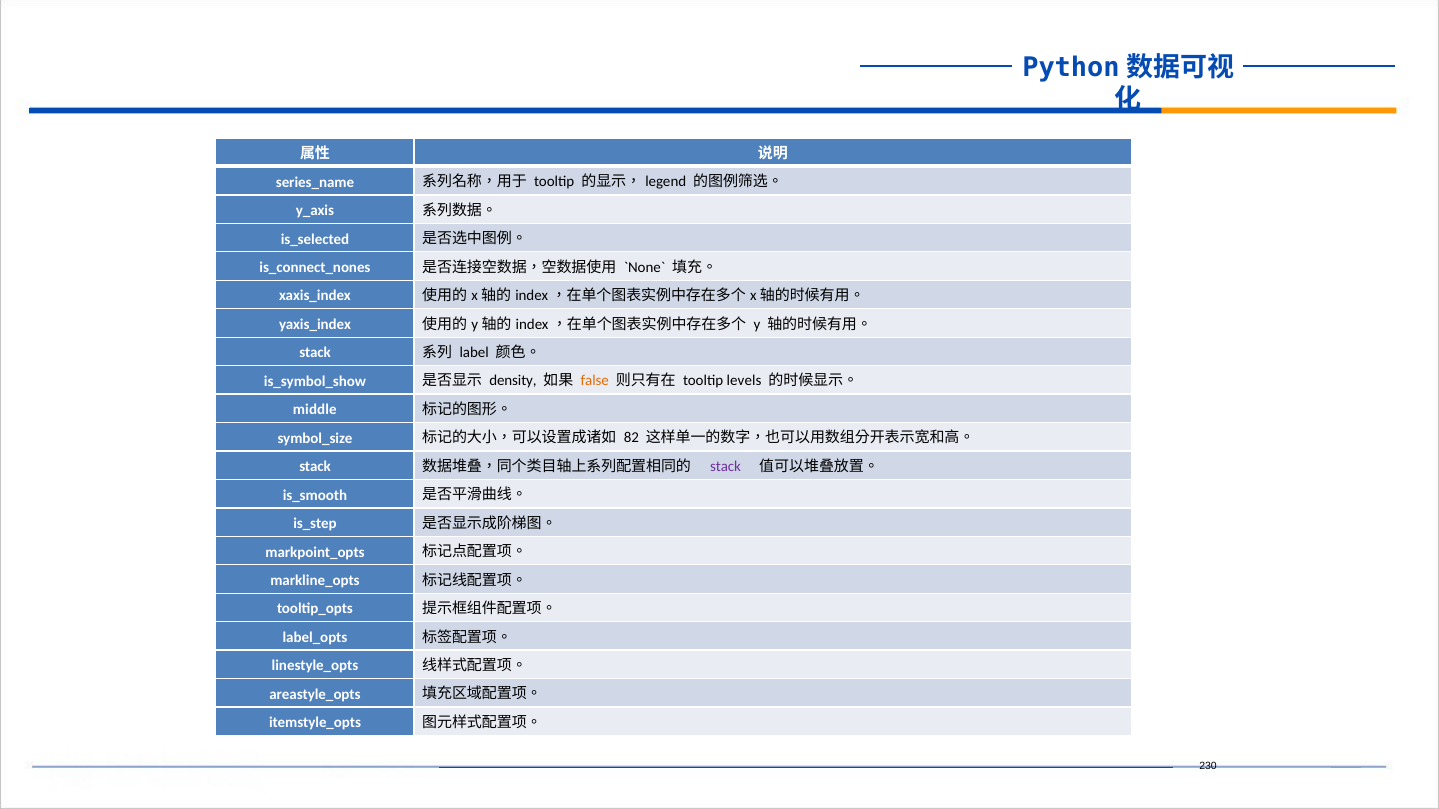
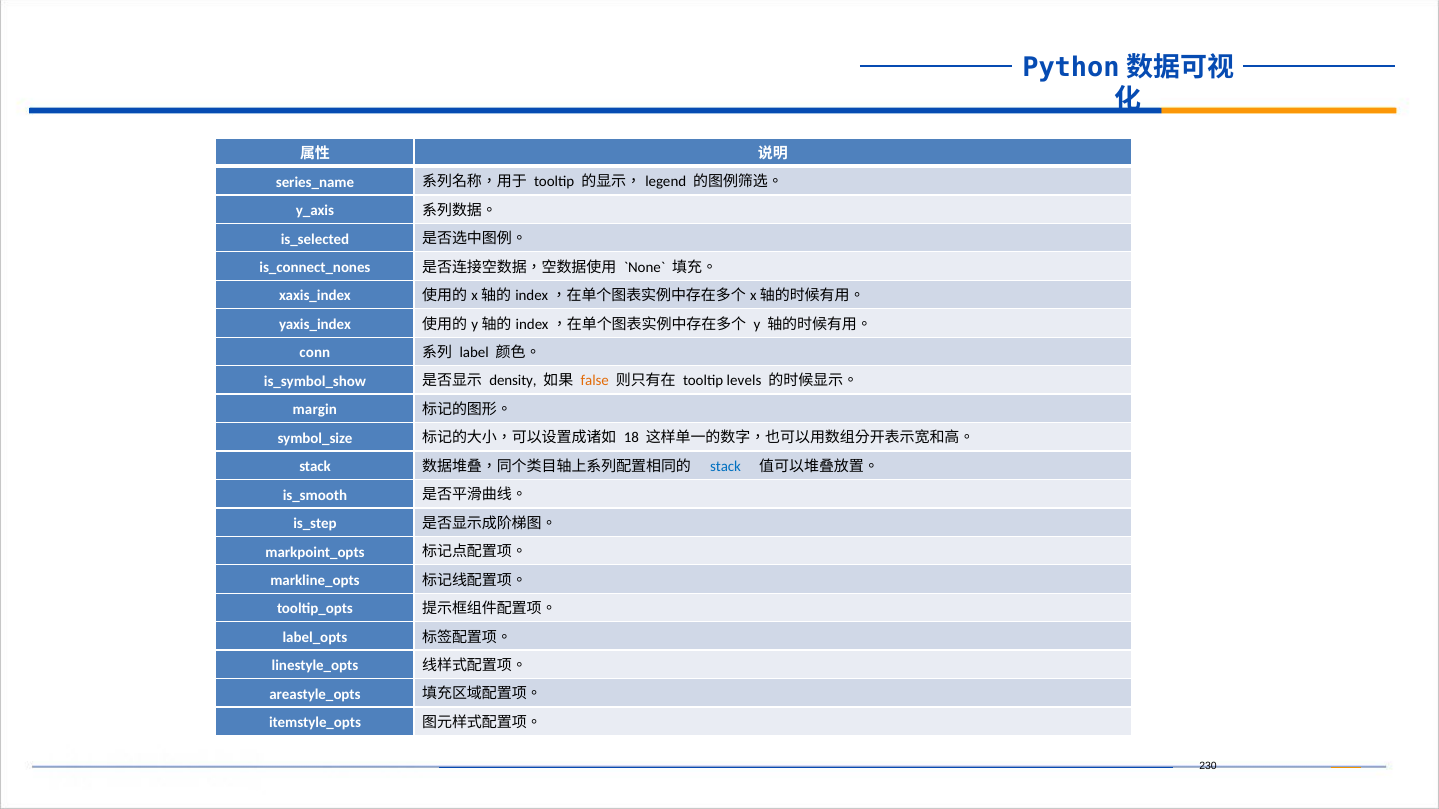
stack: stack -> conn (315, 353)
middle: middle -> margin (315, 410)
82: 82 -> 18 (631, 438)
stack colour: purple -> blue (726, 467)
